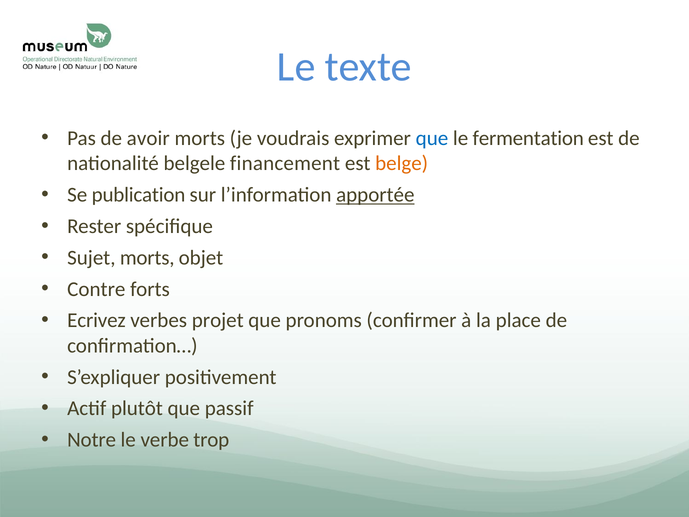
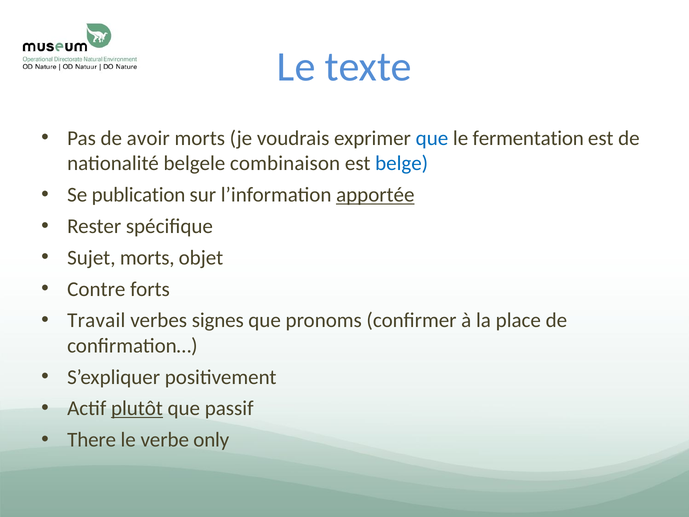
financement: financement -> combinaison (285, 163)
belge colour: orange -> blue (402, 163)
Ecrivez: Ecrivez -> Travail (96, 320)
projet: projet -> signes (218, 320)
plutôt underline: none -> present (137, 408)
Notre: Notre -> There (92, 440)
trop: trop -> only (211, 440)
